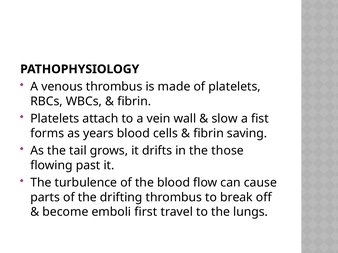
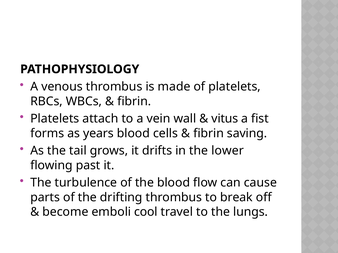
slow: slow -> vitus (225, 119)
those: those -> lower (228, 151)
first: first -> cool (146, 212)
